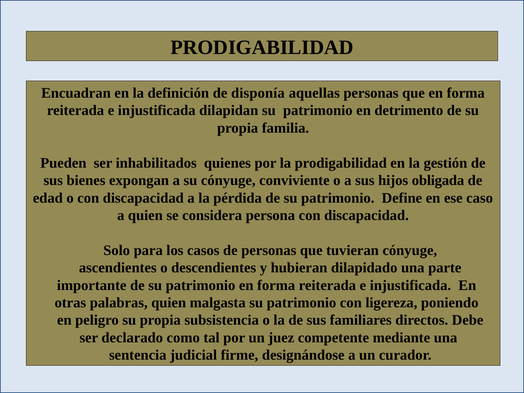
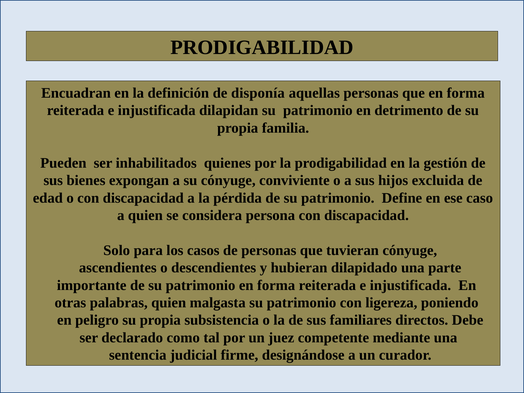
obligada: obligada -> excluida (438, 180)
